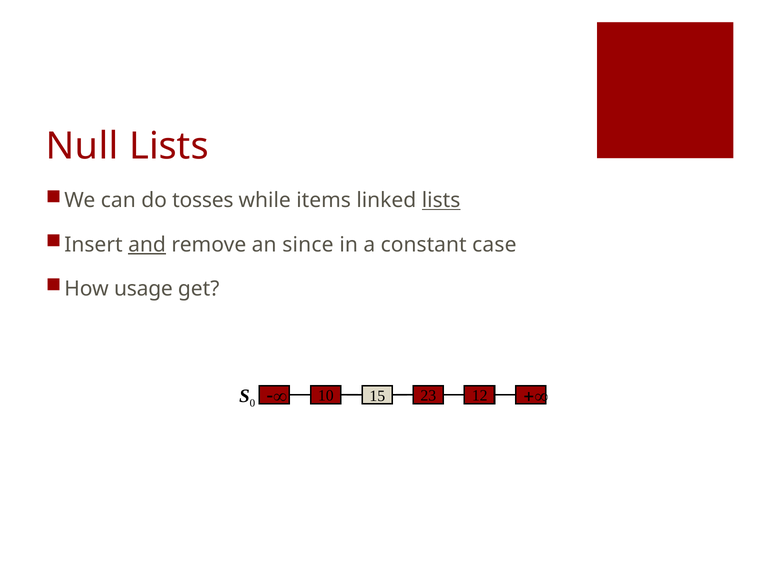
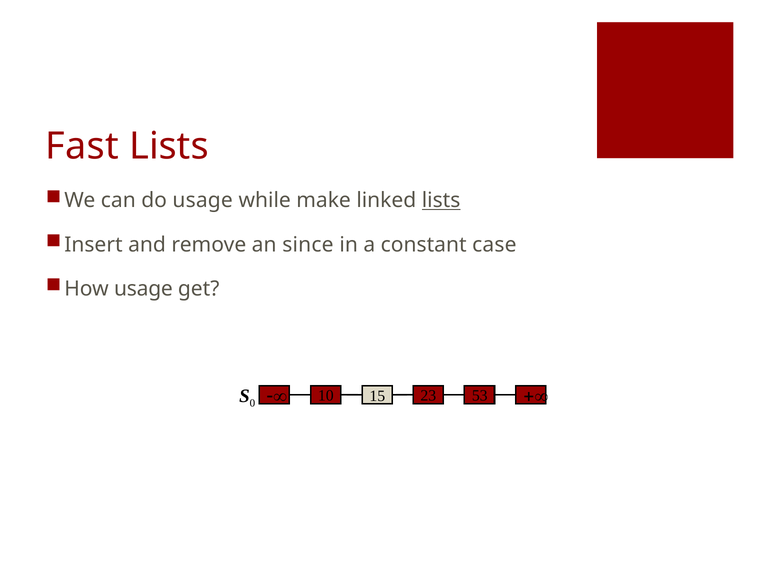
Null: Null -> Fast (82, 146)
do tosses: tosses -> usage (203, 201)
items: items -> make (324, 201)
and underline: present -> none (147, 245)
12: 12 -> 53 (480, 396)
